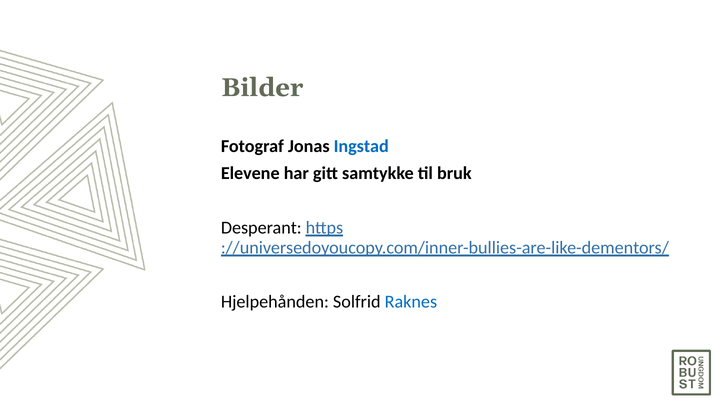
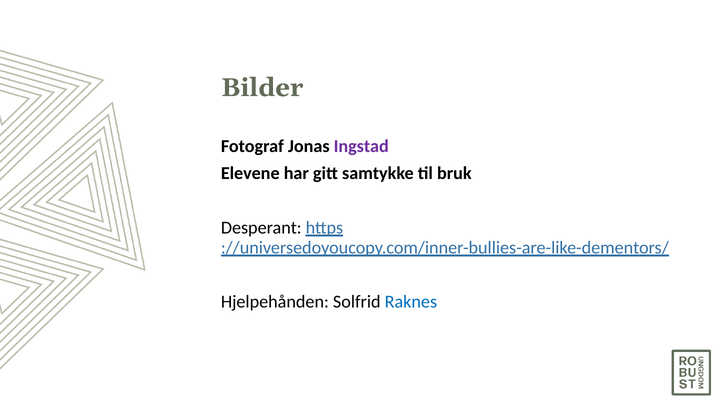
Ingstad colour: blue -> purple (361, 146)
